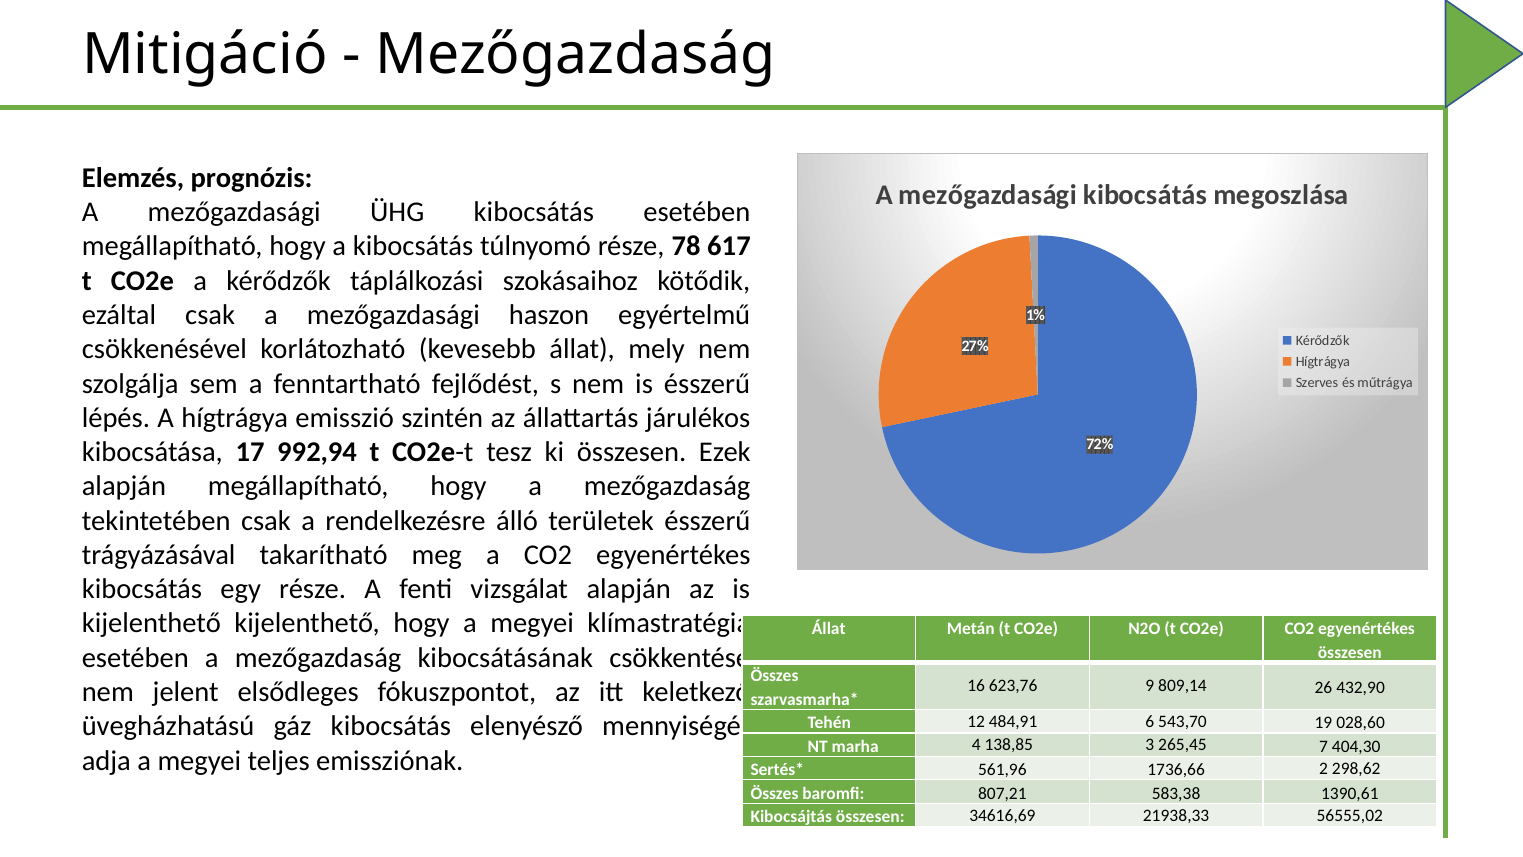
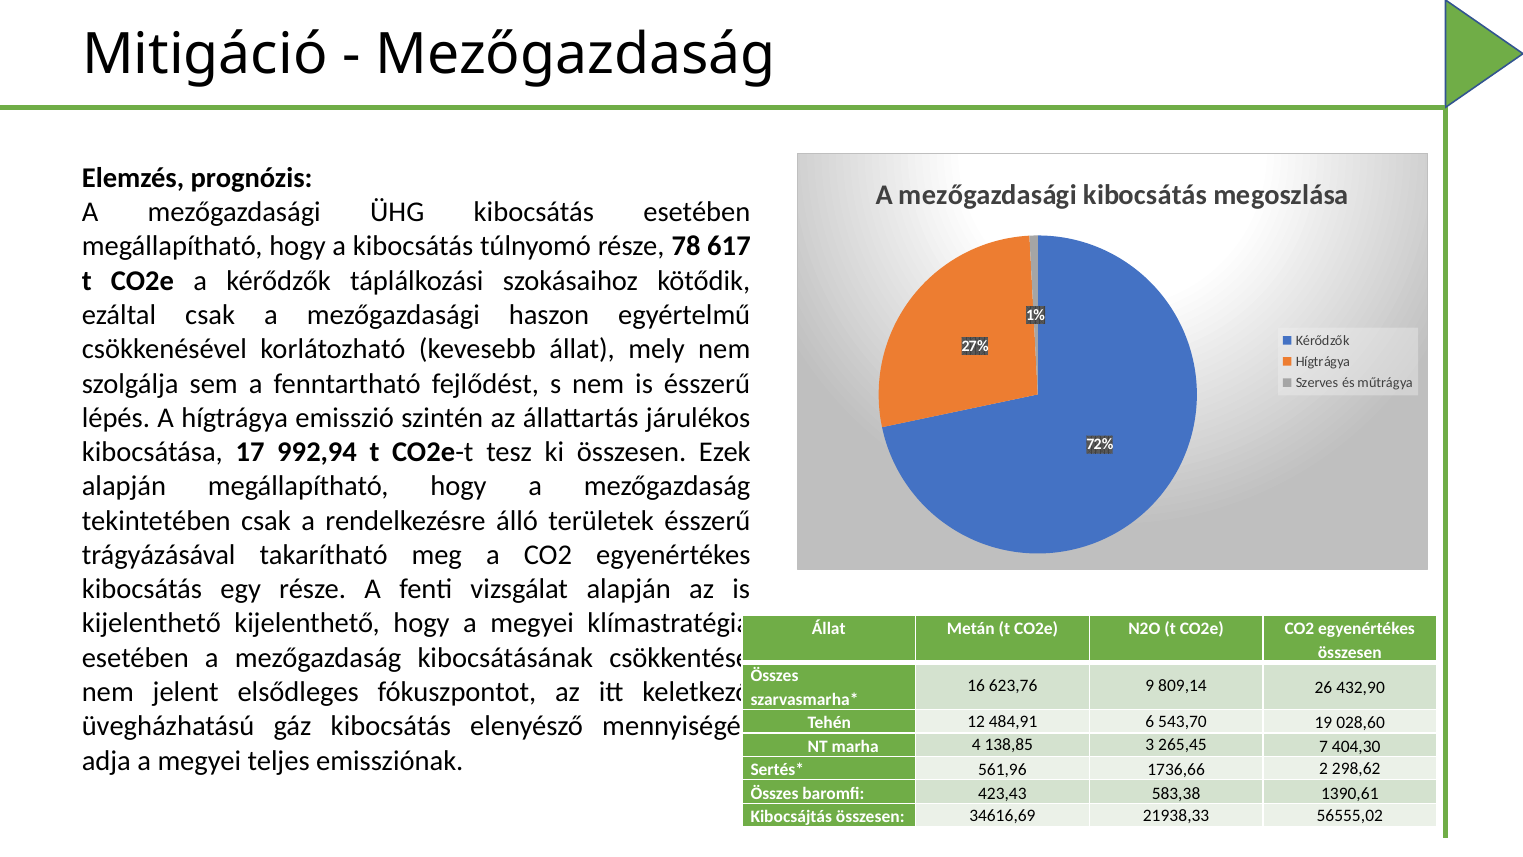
807,21: 807,21 -> 423,43 (1002, 793)
